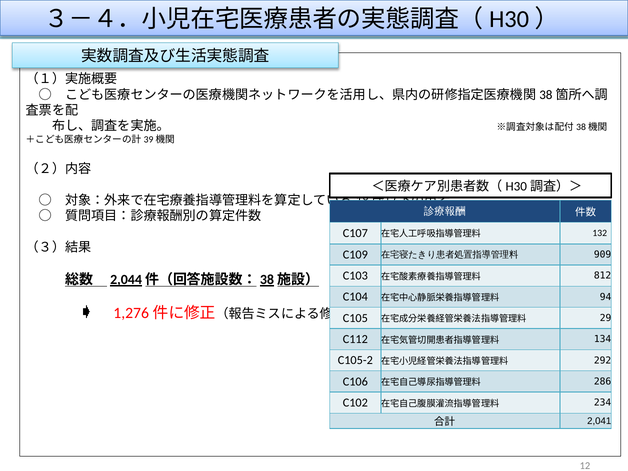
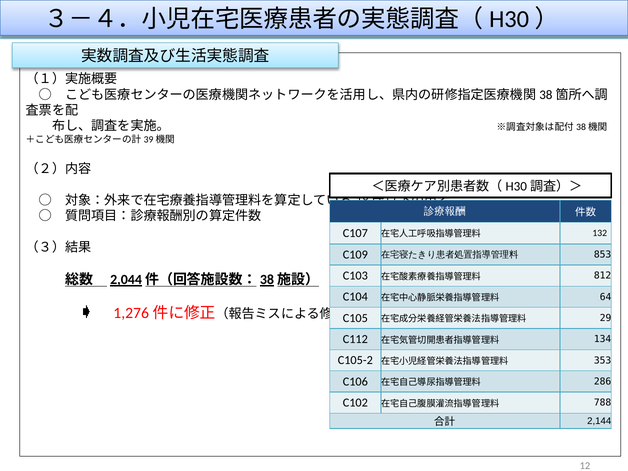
909: 909 -> 853 (603, 255)
94: 94 -> 64 (606, 297)
292: 292 -> 353 (603, 360)
234: 234 -> 788 (603, 403)
2,041: 2,041 -> 2,144 (599, 421)
